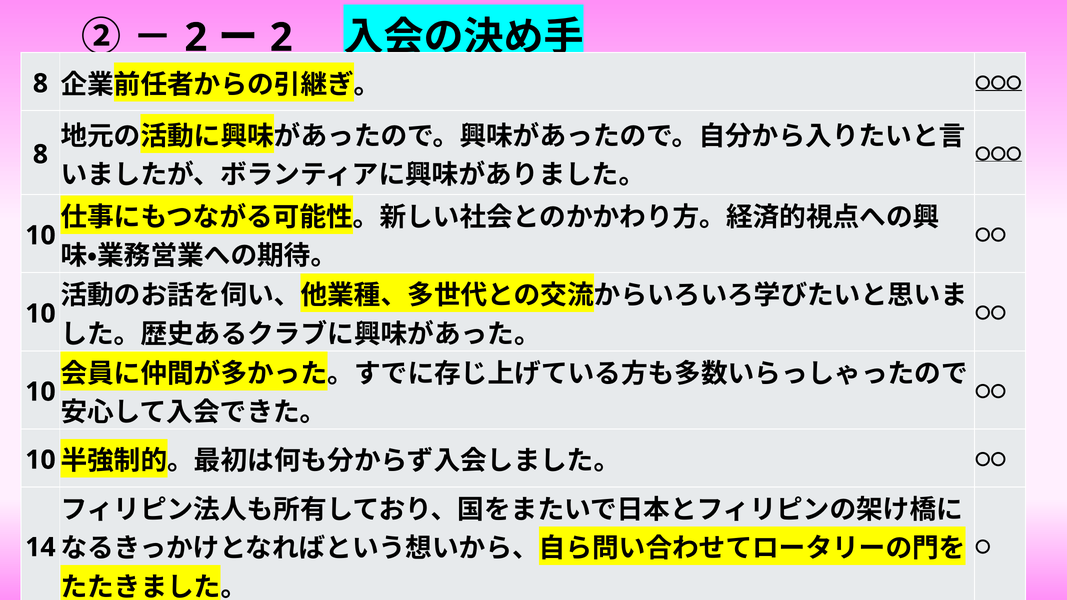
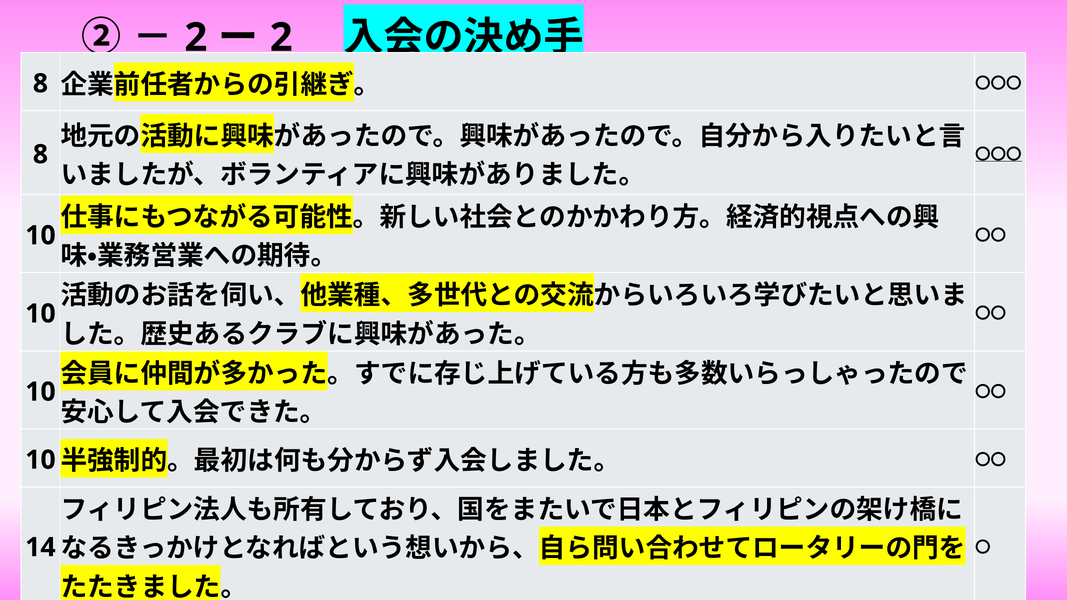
〇〇〇 underline: present -> none (999, 84)
